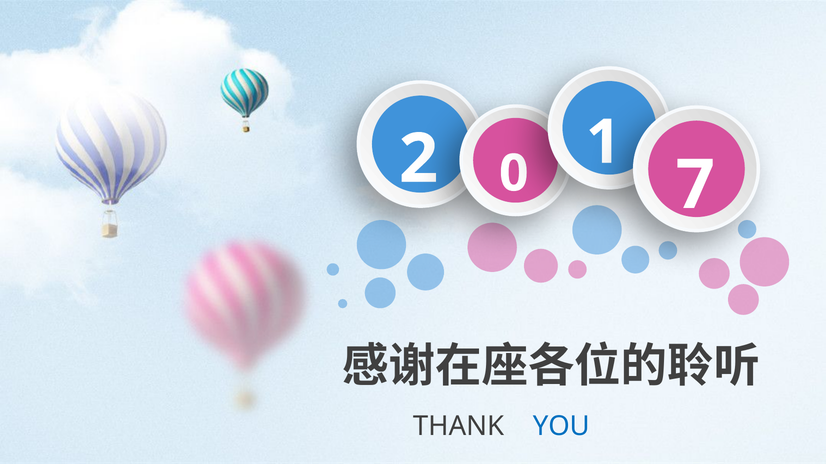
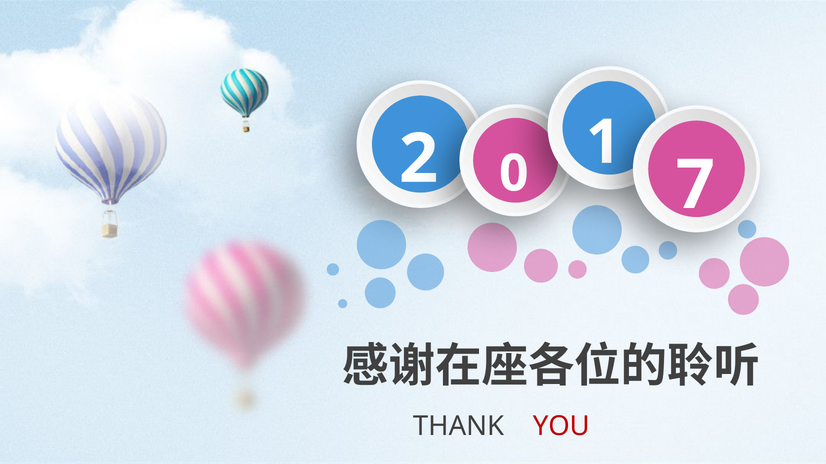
YOU colour: blue -> red (561, 427)
